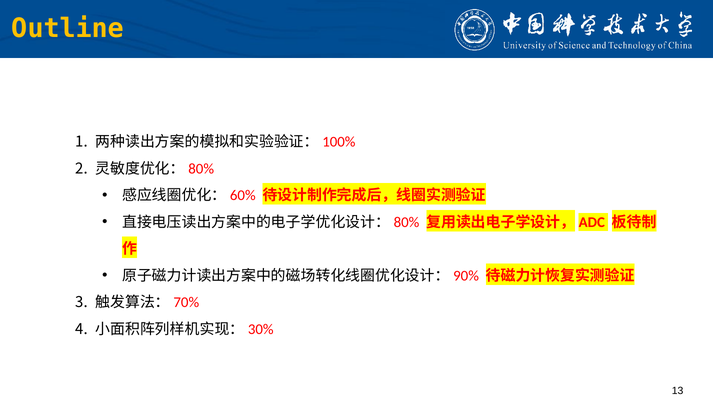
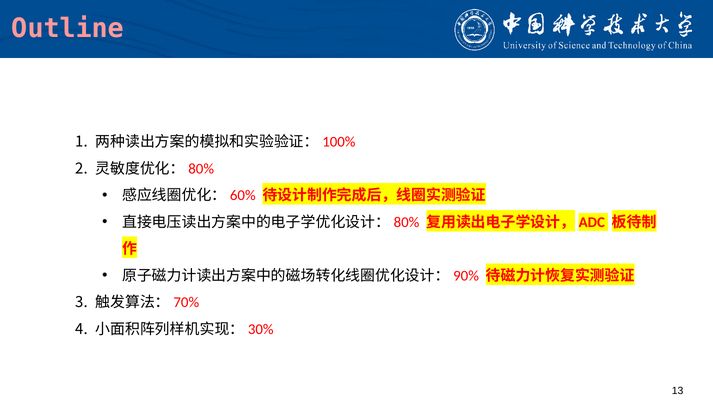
Outline colour: yellow -> pink (68, 28)
